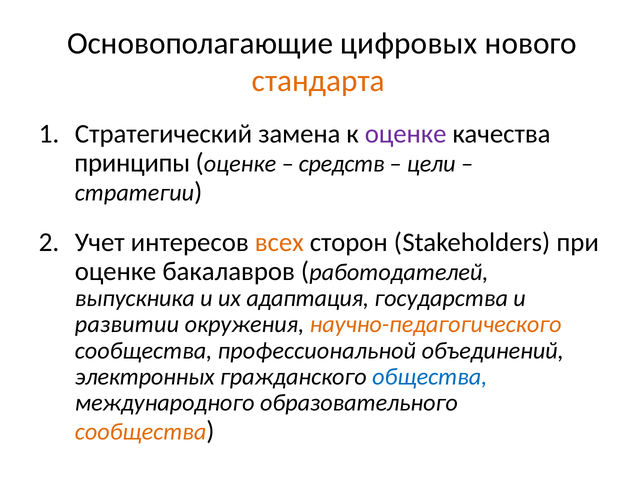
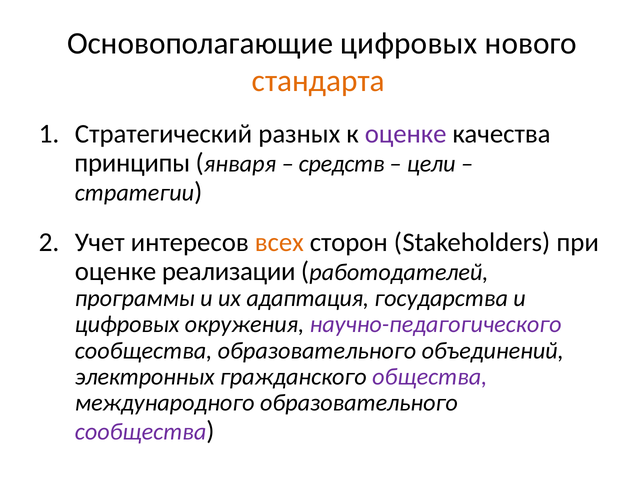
замена: замена -> разных (299, 134)
оценке: оценке -> января (240, 164)
бакалавров: бакалавров -> реализации (229, 271)
выпускника: выпускника -> программы (135, 298)
развитии: развитии -> цифровых (127, 324)
научно-педагогического colour: orange -> purple (436, 324)
сообщества профессиональной: профессиональной -> образовательного (317, 351)
общества colour: blue -> purple (430, 377)
сообщества colour: orange -> purple (141, 432)
